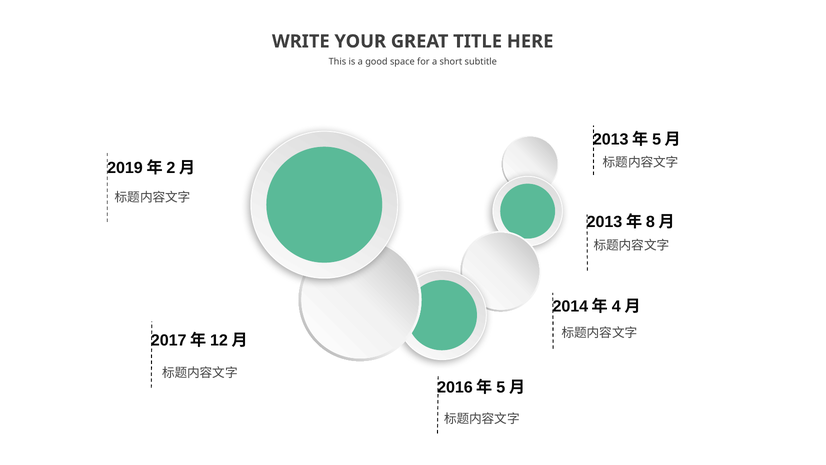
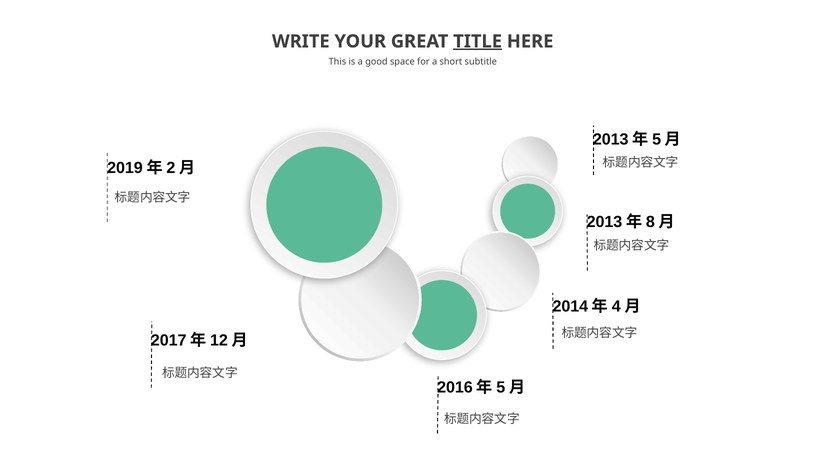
TITLE underline: none -> present (478, 41)
